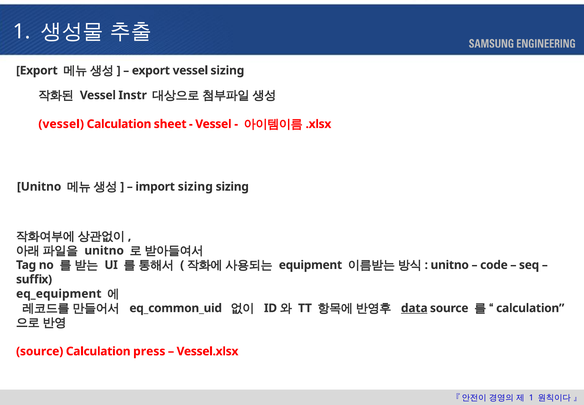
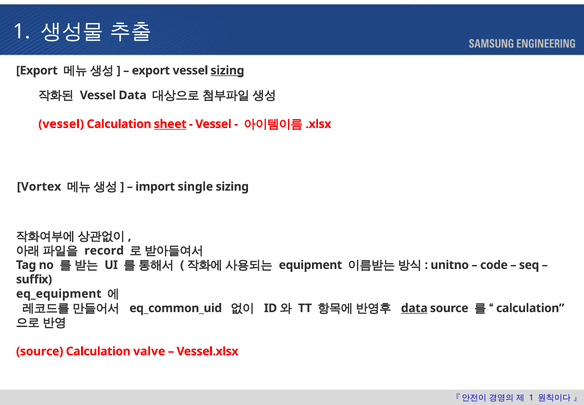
sizing underline: none -> present (227, 70)
Vessel Instr: Instr -> Data (133, 95)
sheet underline: none -> present (170, 124)
Unitno: Unitno -> Vortex (39, 186)
import sizing: sizing -> single (195, 186)
unitno: unitno -> record (104, 250)
press: press -> valve (149, 351)
